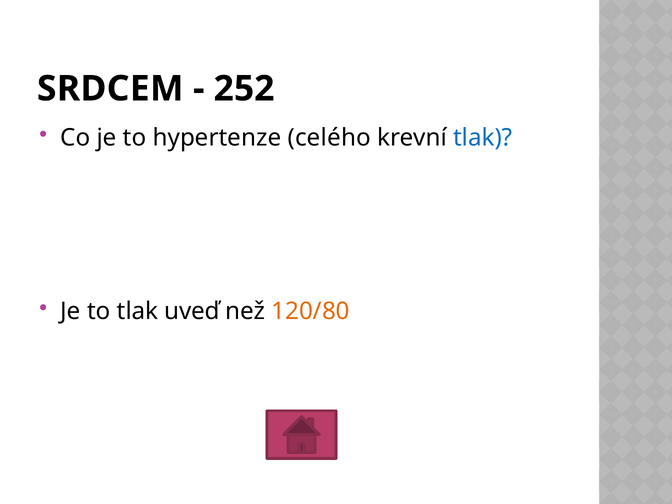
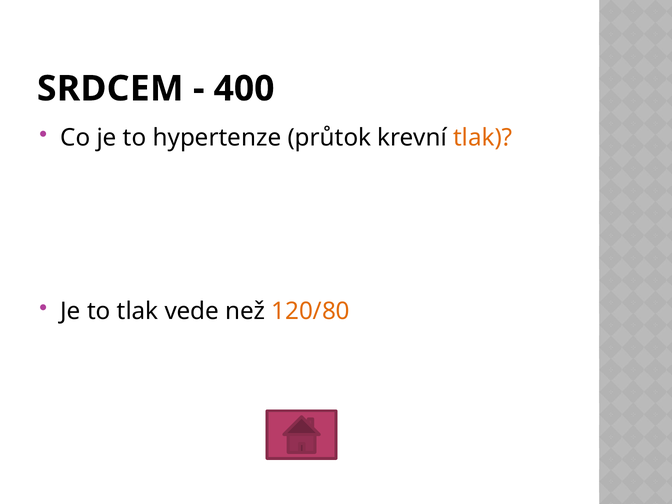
252: 252 -> 400 (244, 89)
celého: celého -> průtok (329, 138)
tlak colour: blue -> orange (483, 138)
uveď: uveď -> vede (192, 311)
